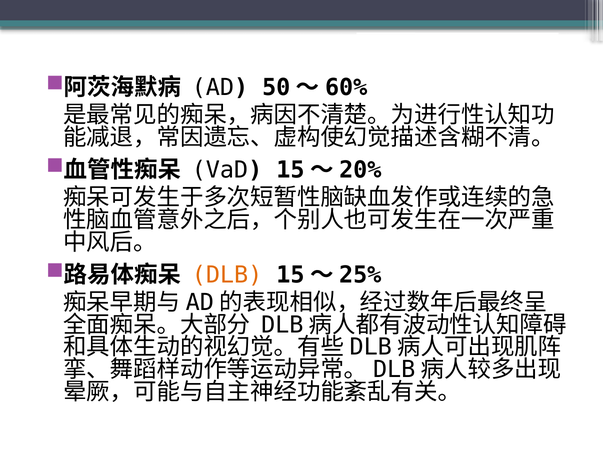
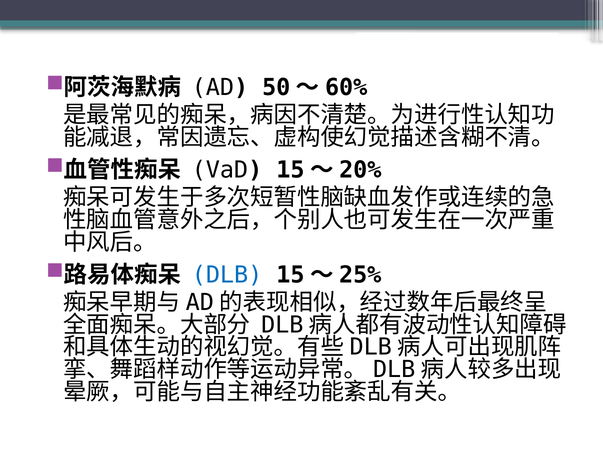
DLB colour: orange -> blue (227, 275)
